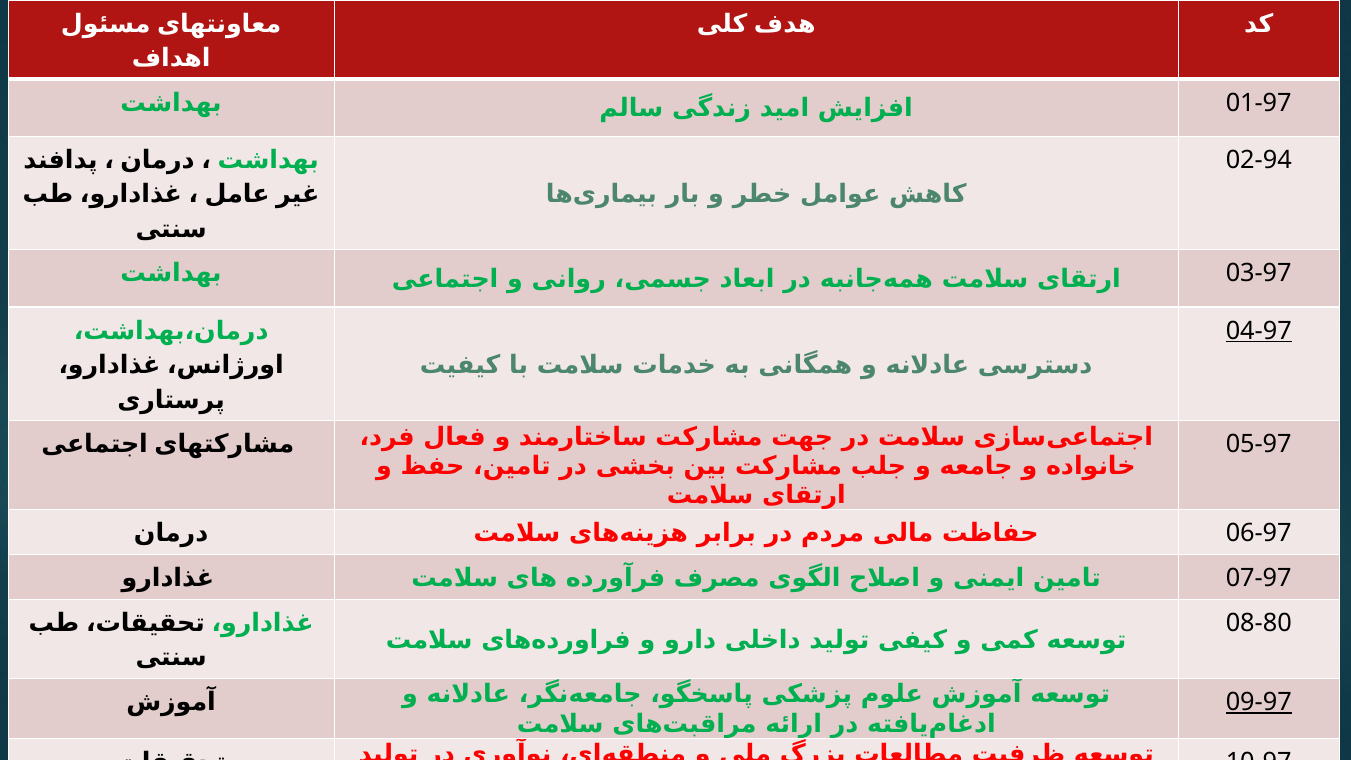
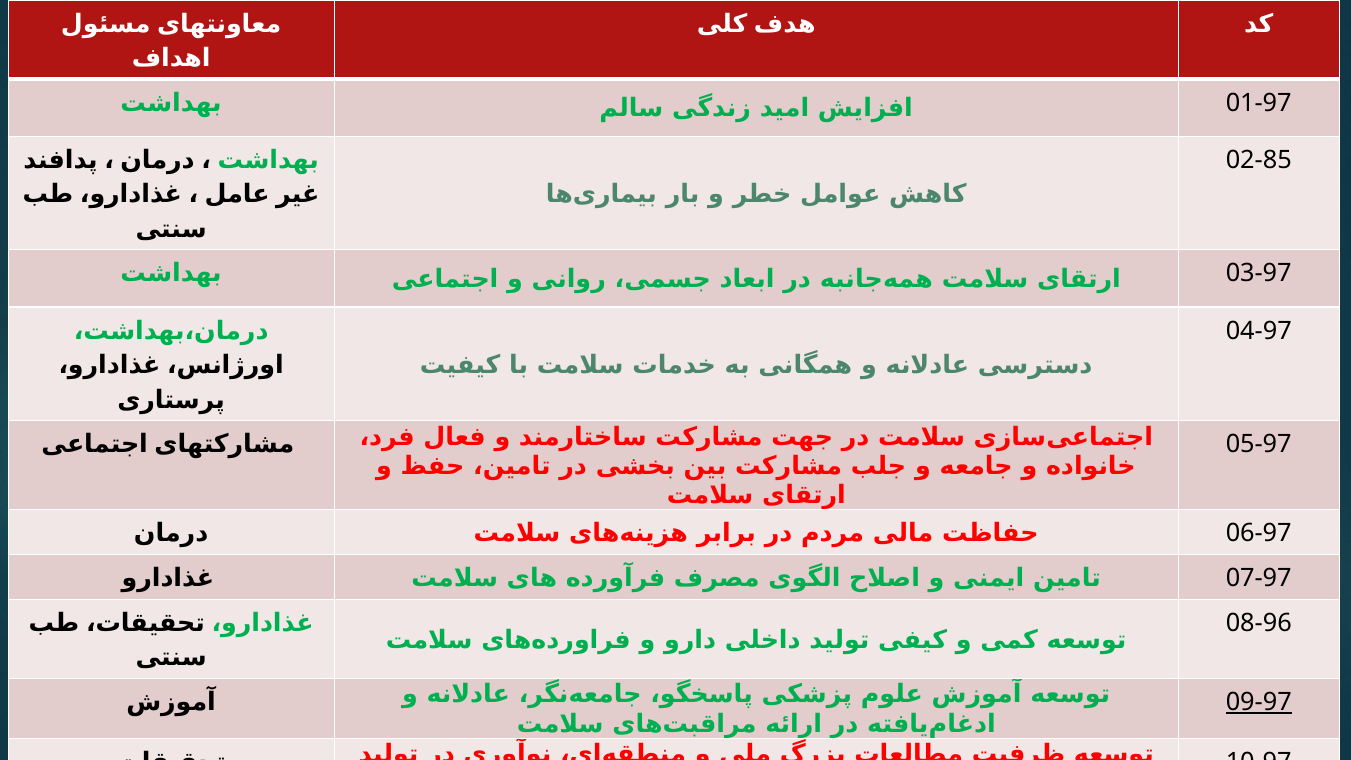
02-94: 02-94 -> 02-85 (1259, 160)
04-97 underline: present -> none (1259, 331)
08-80: 08-80 -> 08-96 (1259, 623)
